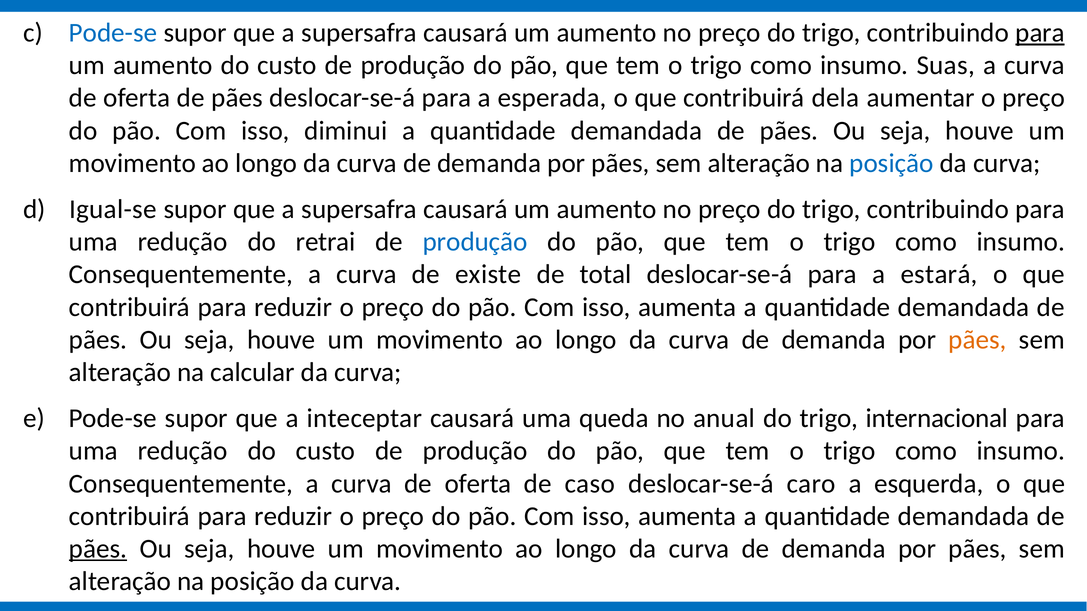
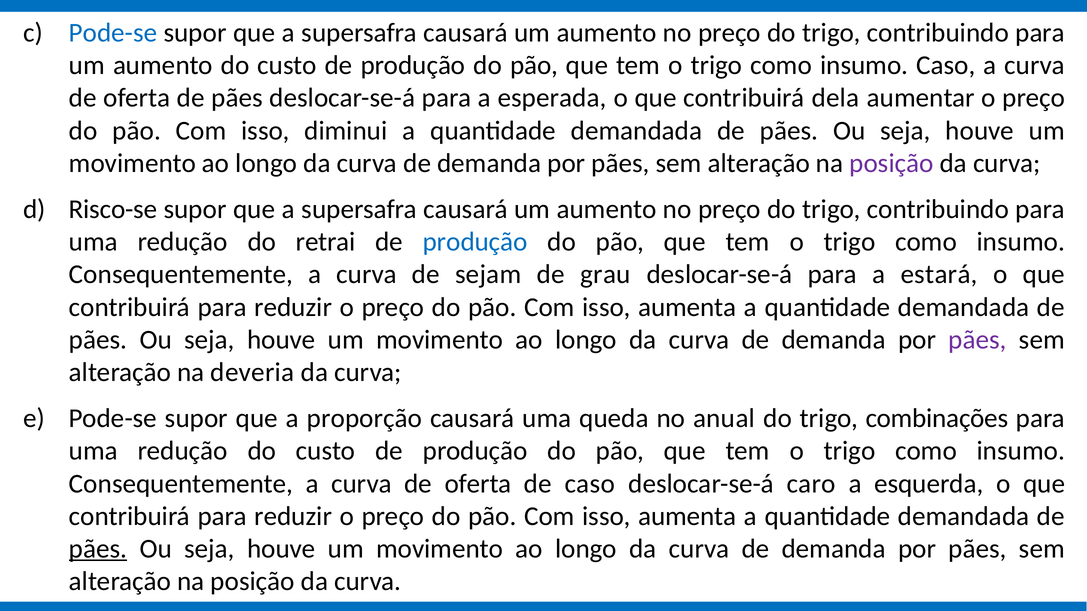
para underline: present -> none (1040, 33)
insumo Suas: Suas -> Caso (946, 65)
posição colour: blue -> purple (891, 163)
Igual-se: Igual-se -> Risco-se (113, 209)
existe: existe -> sejam (488, 275)
total: total -> grau (606, 275)
pães colour: orange -> purple (978, 340)
calcular: calcular -> deveria (252, 372)
inteceptar: inteceptar -> proporção (365, 419)
internacional: internacional -> combinações (937, 419)
